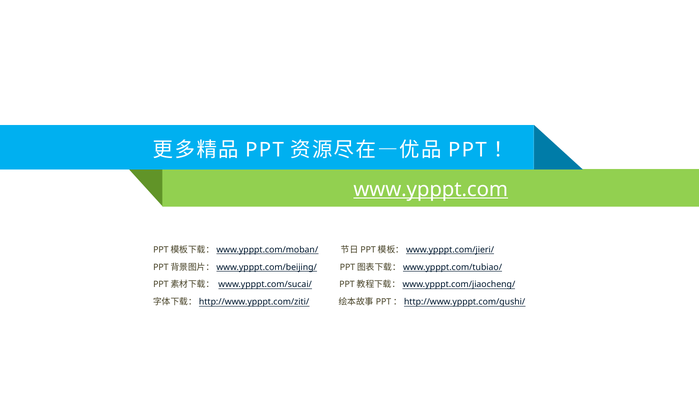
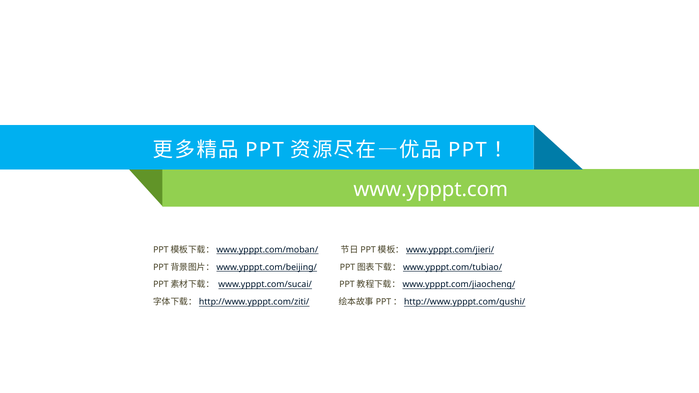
www.ypppt.com underline: present -> none (431, 189)
